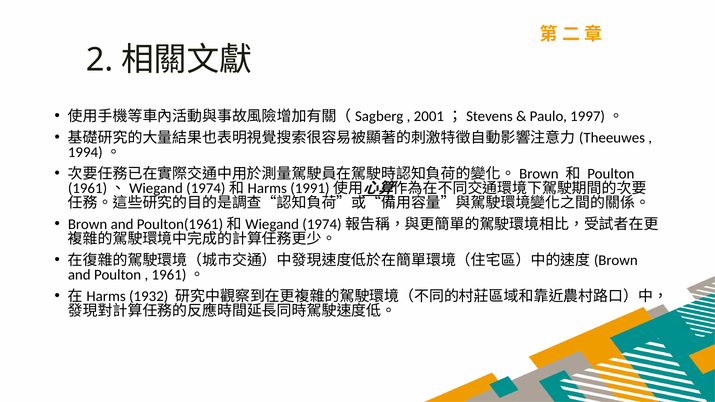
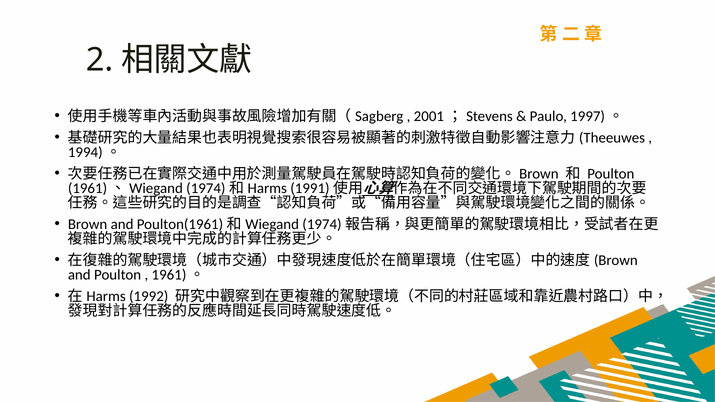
1932: 1932 -> 1992 (149, 297)
